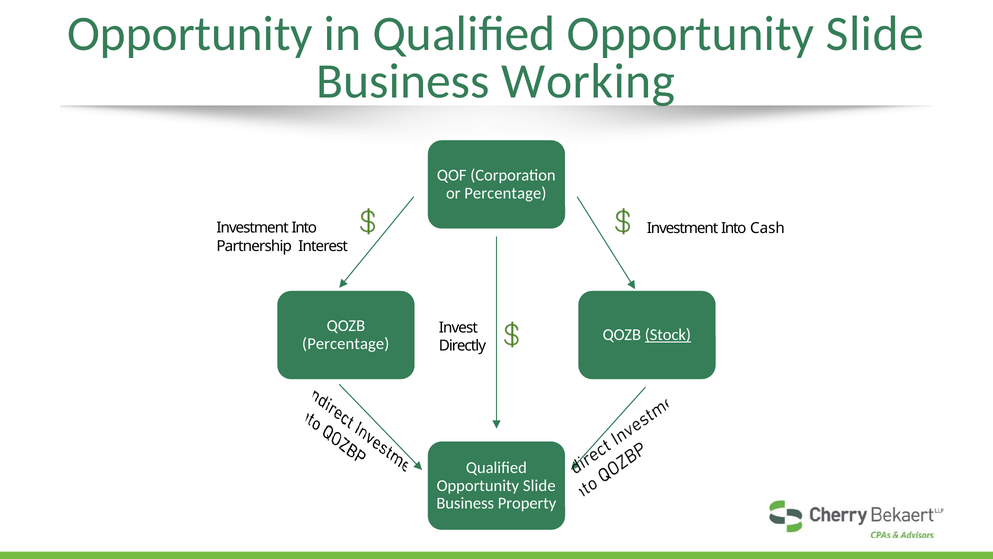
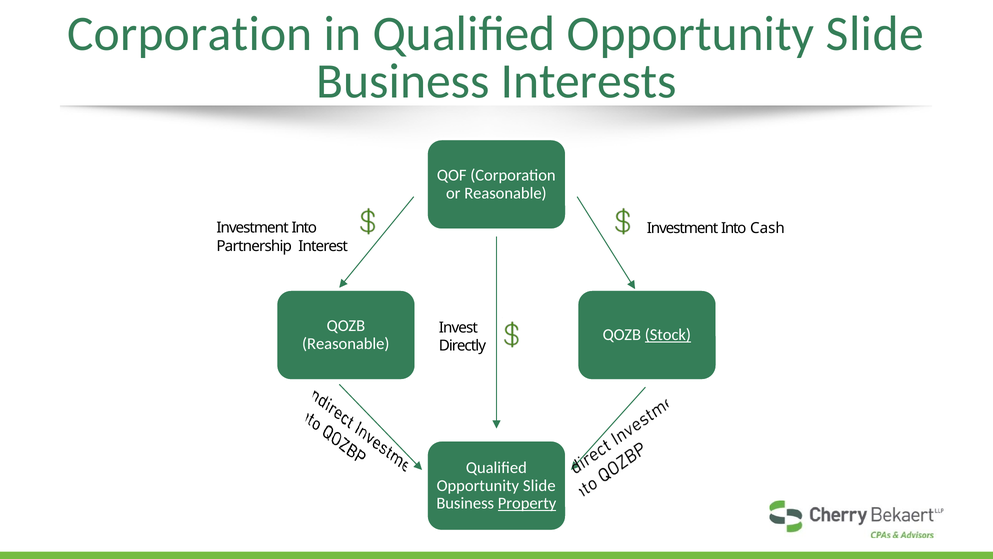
Opportunity: Opportunity -> Corporation (190, 34)
Working: Working -> Interests (589, 81)
Percentage: Percentage -> Reasonable (505, 193)
Percentage: Percentage -> Reasonable (346, 344)
Property underline: none -> present (527, 503)
